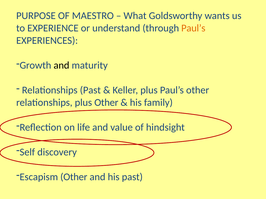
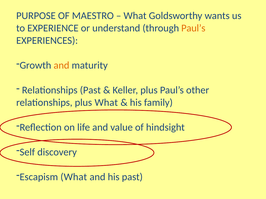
and colour: black -> orange (61, 65)
plus Other: Other -> What (106, 103)
Escapism Other: Other -> What (74, 177)
